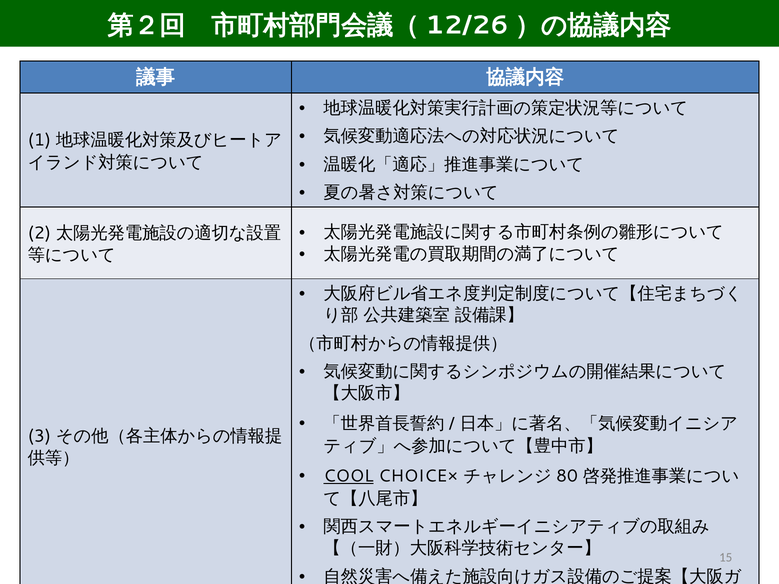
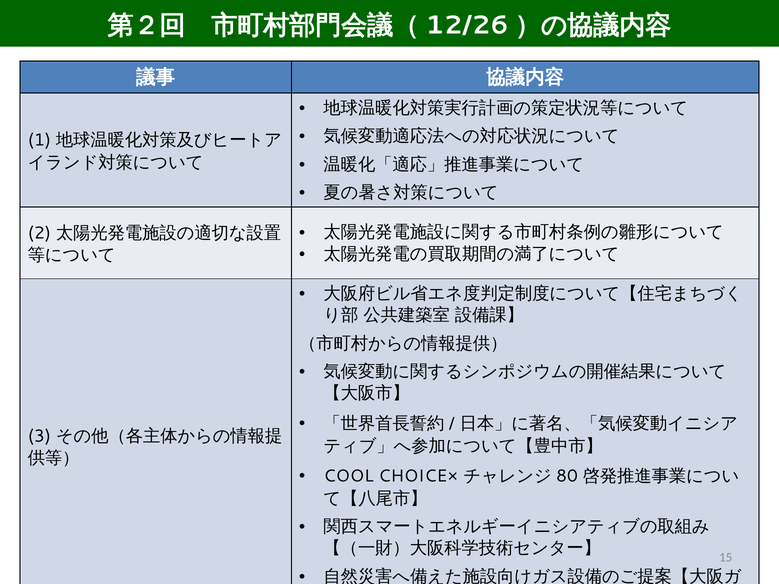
COOL underline: present -> none (349, 476)
